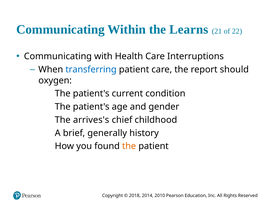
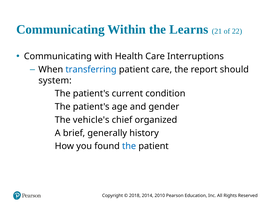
oxygen: oxygen -> system (55, 80)
arrives's: arrives's -> vehicle's (91, 120)
childhood: childhood -> organized (156, 120)
the colour: orange -> blue (129, 146)
